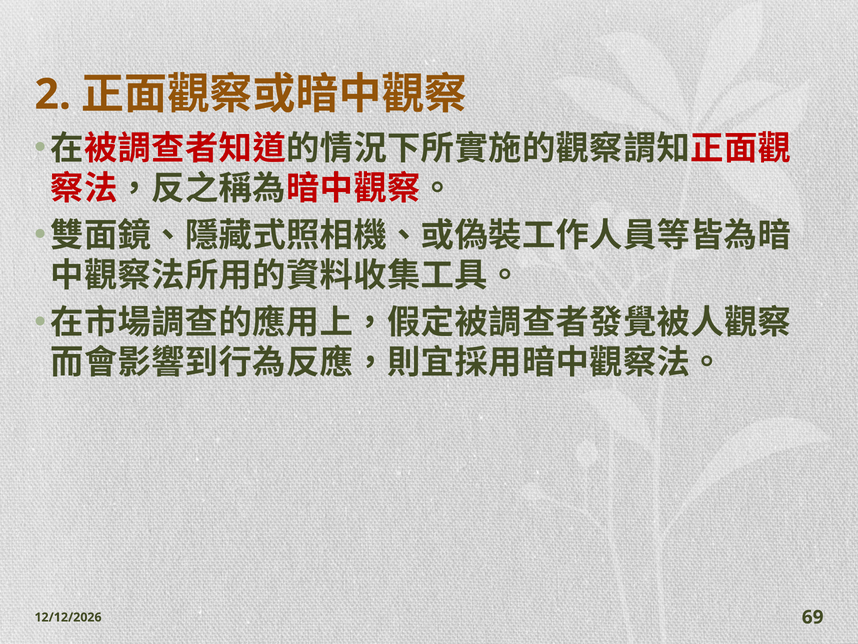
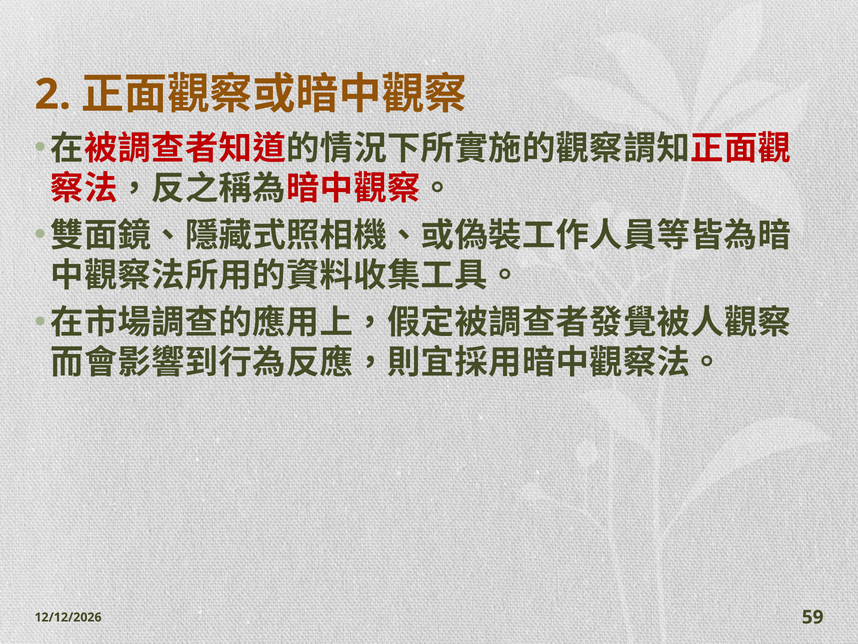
69: 69 -> 59 (813, 617)
